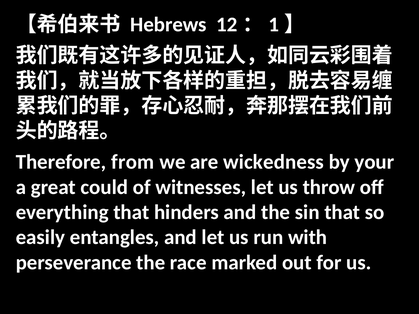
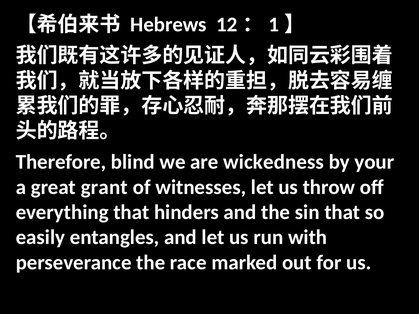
from: from -> blind (133, 162)
could: could -> grant (104, 187)
